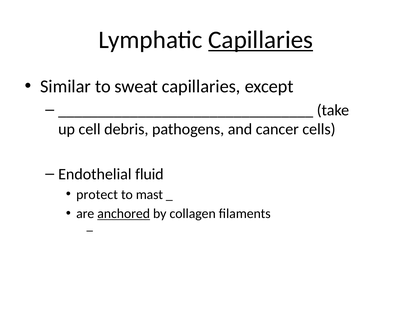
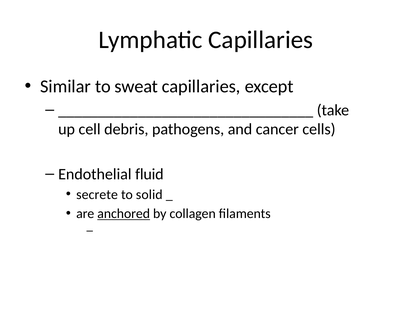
Capillaries underline: present -> none (261, 40)
protect: protect -> secrete (97, 194)
mast: mast -> solid (149, 194)
